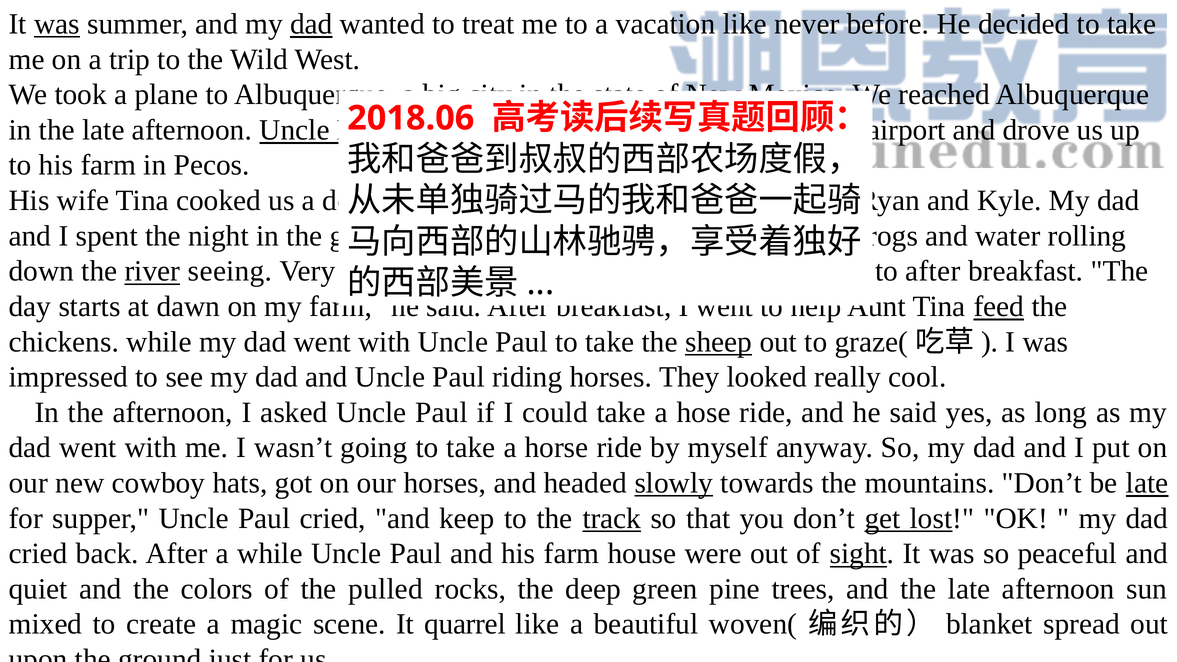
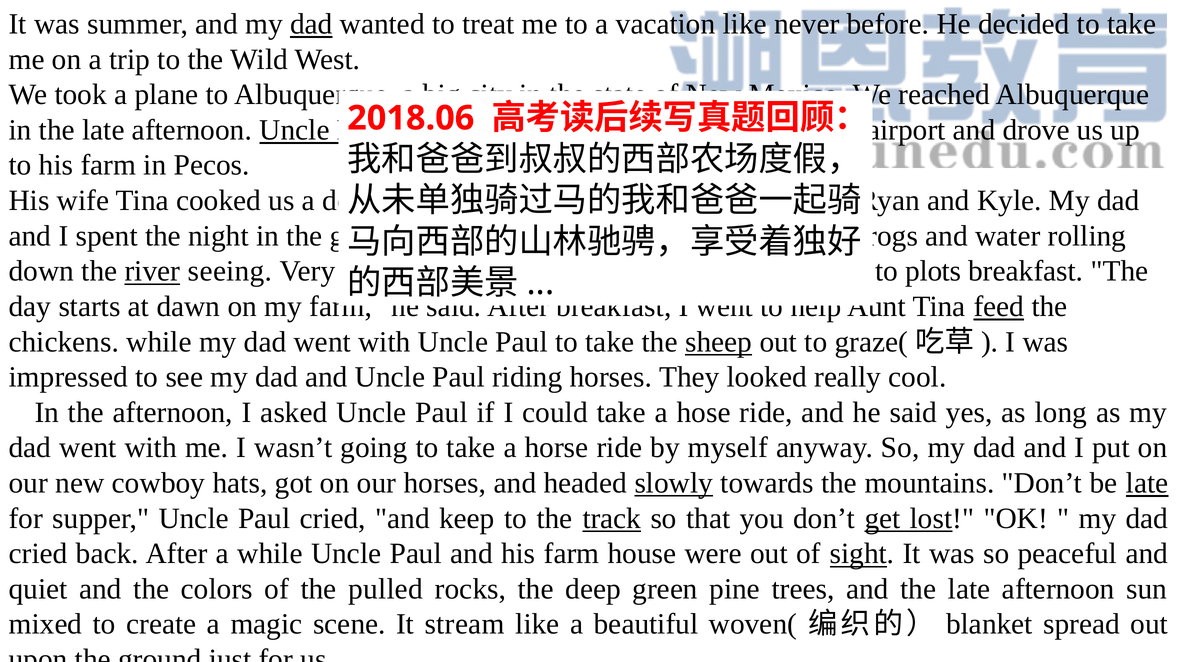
was underline: present -> none (57, 24)
to after: after -> plots (933, 271)
quarrel: quarrel -> stream (465, 624)
